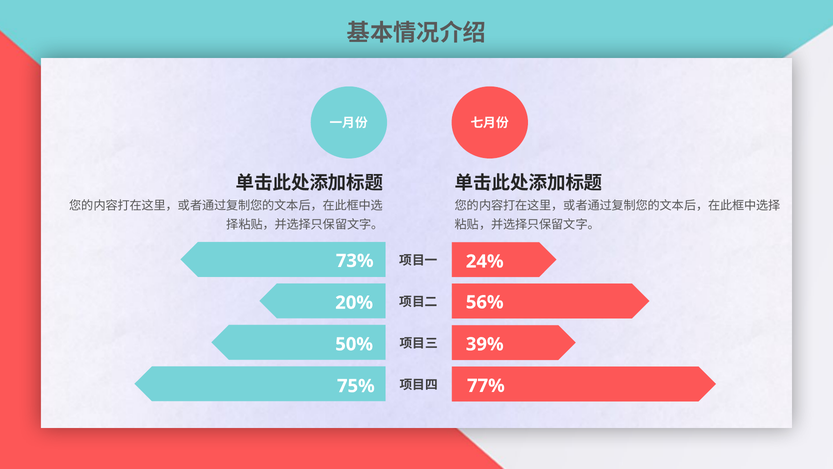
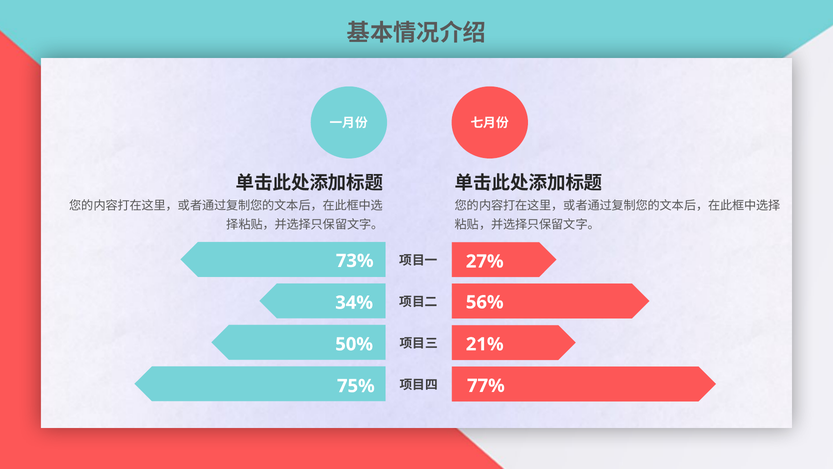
24%: 24% -> 27% (485, 261)
20%: 20% -> 34% (354, 302)
39%: 39% -> 21% (485, 344)
